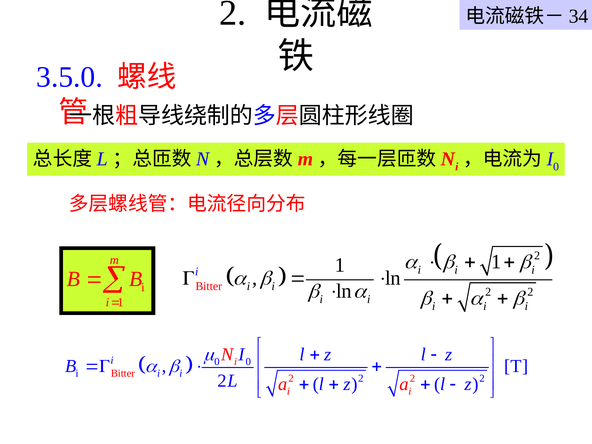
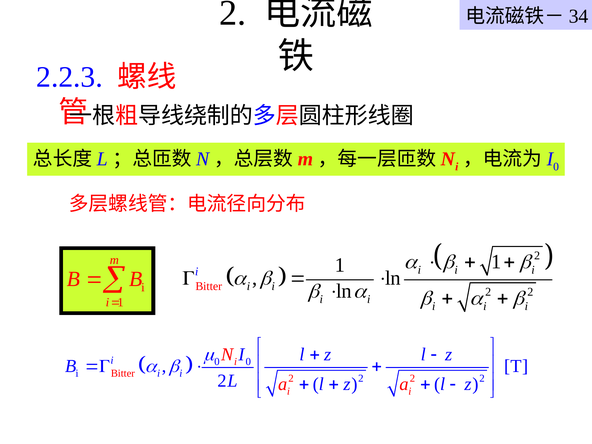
3.5.0: 3.5.0 -> 2.2.3 (70, 77)
